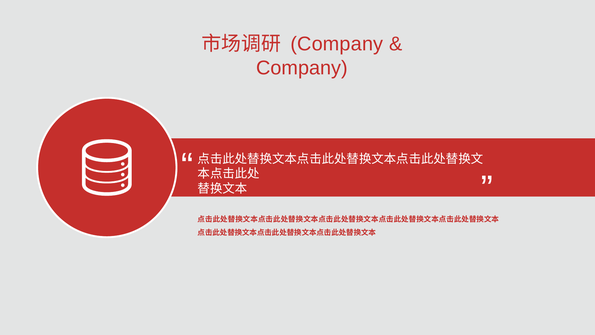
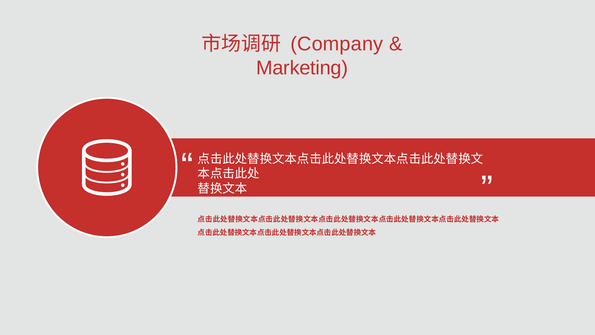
Company: Company -> Marketing (302, 68)
